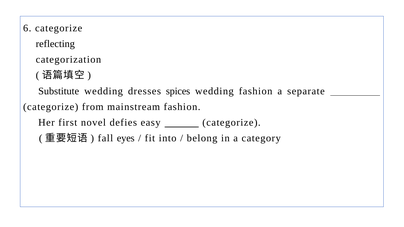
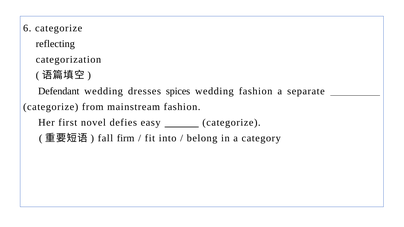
Substitute: Substitute -> Defendant (59, 91)
eyes: eyes -> firm (126, 138)
